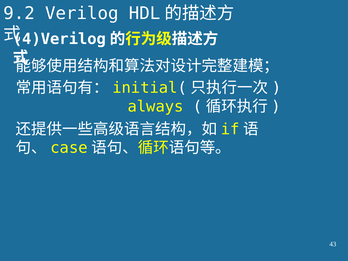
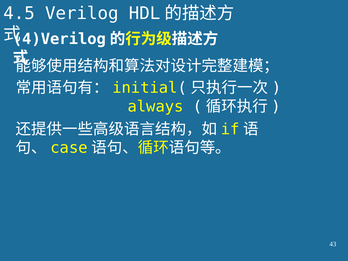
9.2: 9.2 -> 4.5 (19, 13)
